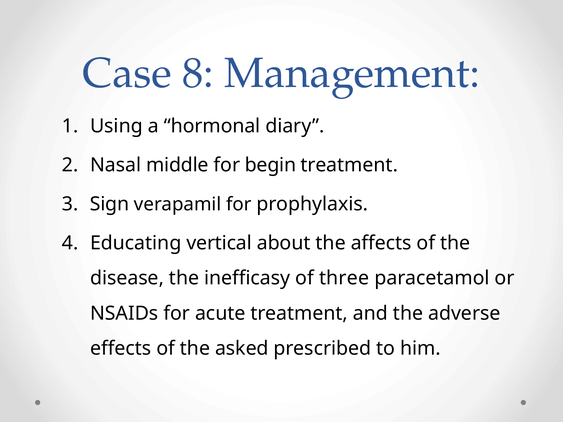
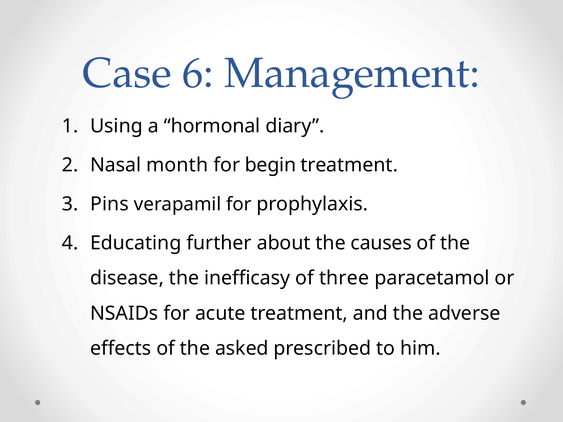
8: 8 -> 6 (198, 73)
middle: middle -> month (177, 165)
Sign: Sign -> Pins (109, 204)
vertical: vertical -> further (219, 243)
affects: affects -> causes (381, 243)
